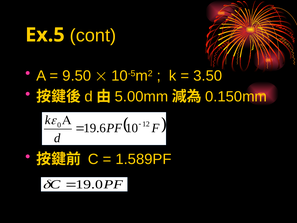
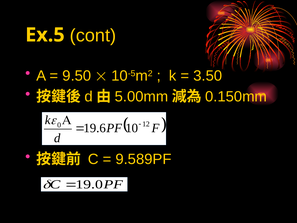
1.589PF: 1.589PF -> 9.589PF (143, 159)
